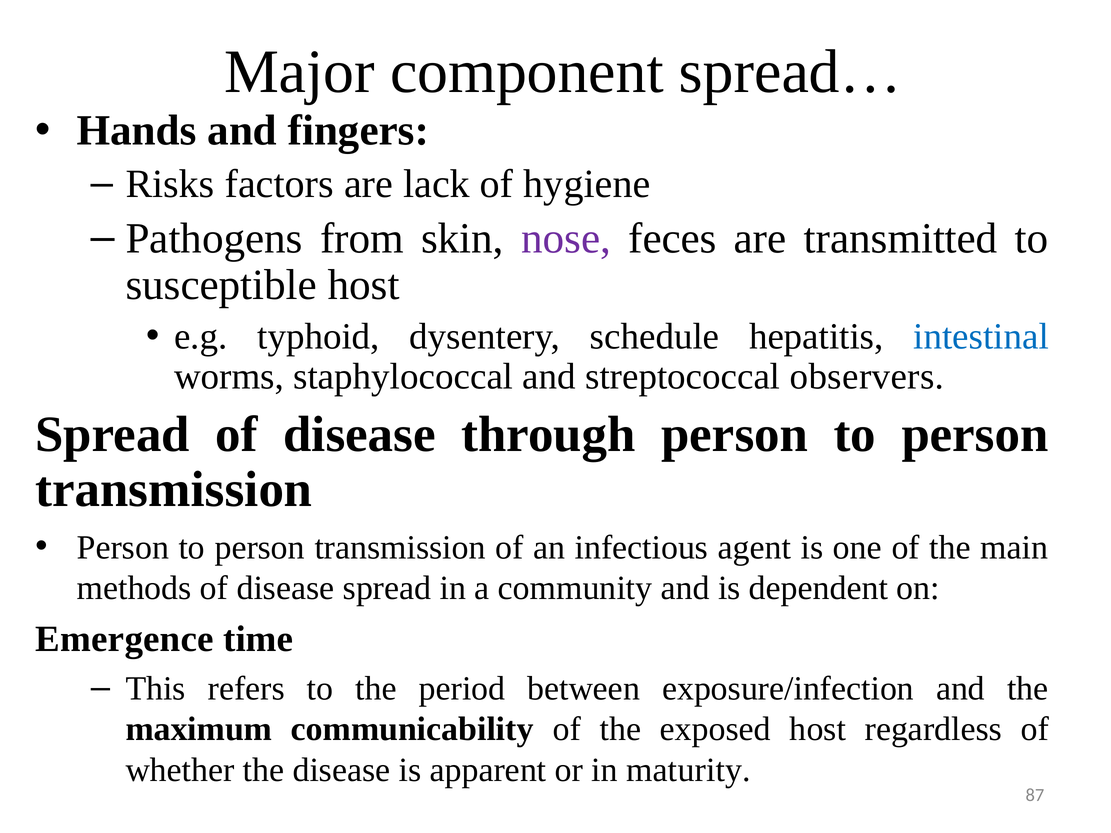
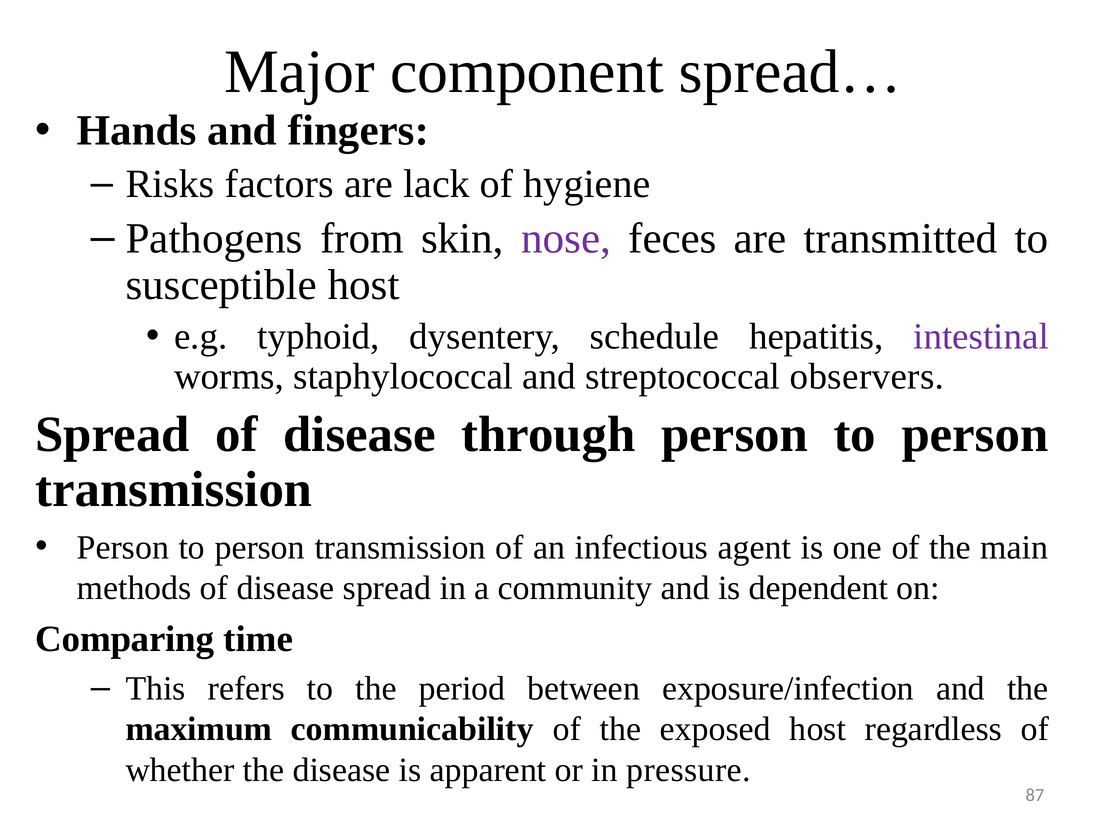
intestinal colour: blue -> purple (981, 336)
Emergence: Emergence -> Comparing (125, 639)
maturity: maturity -> pressure (688, 770)
